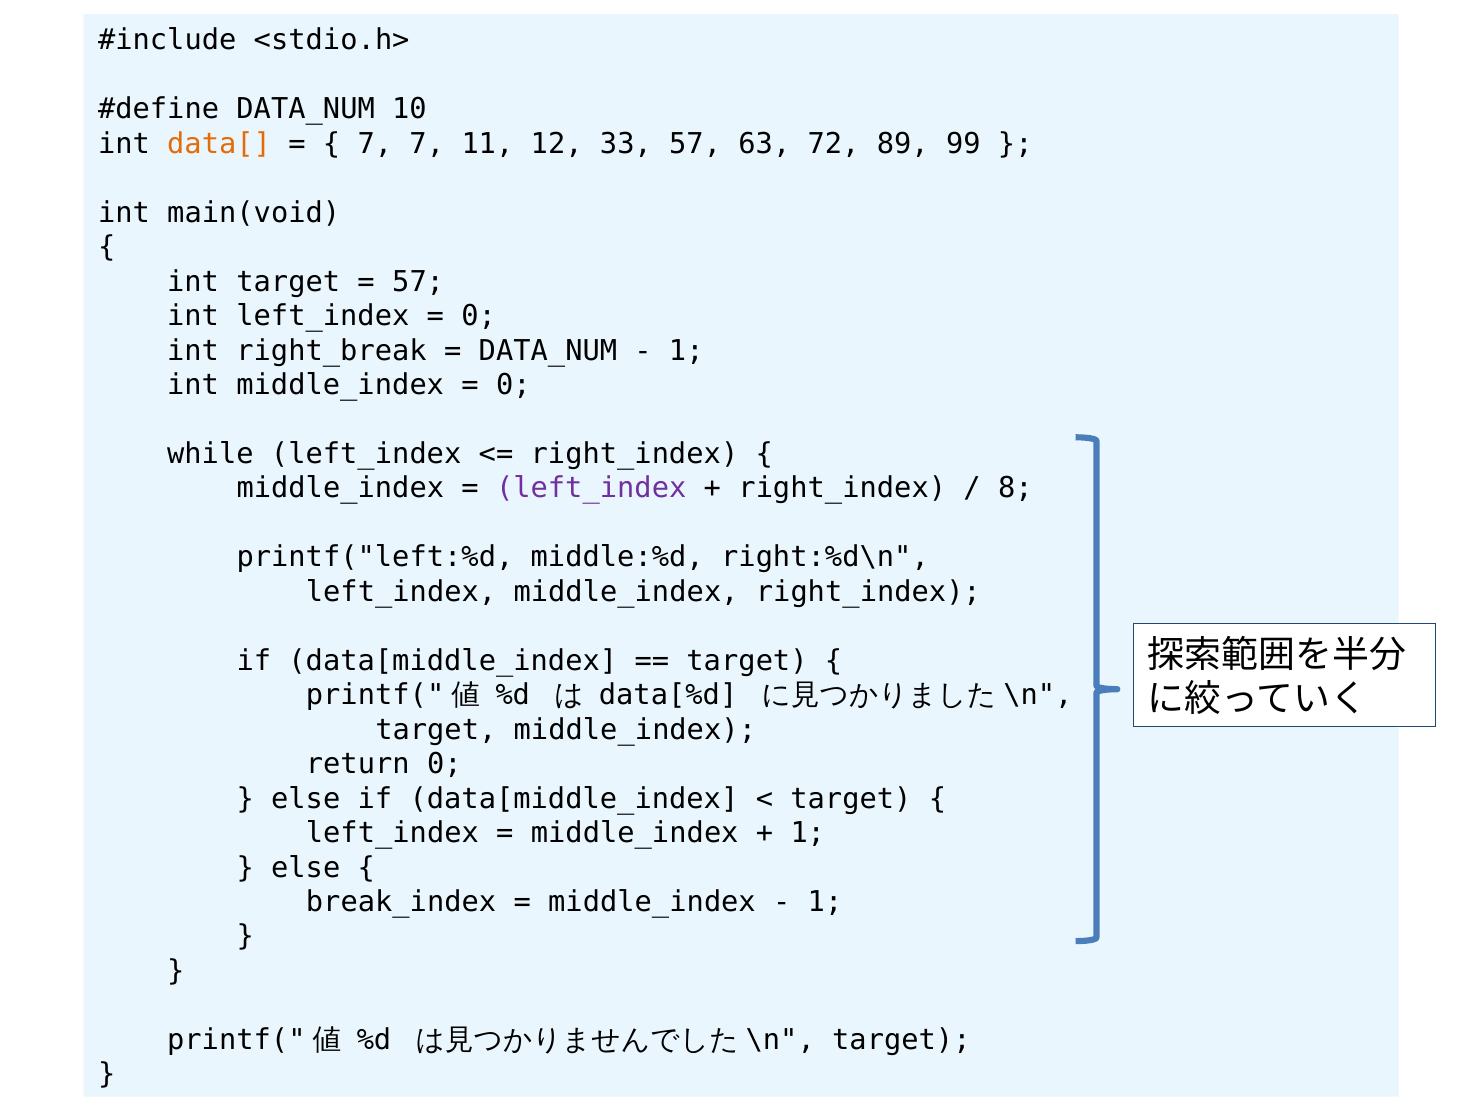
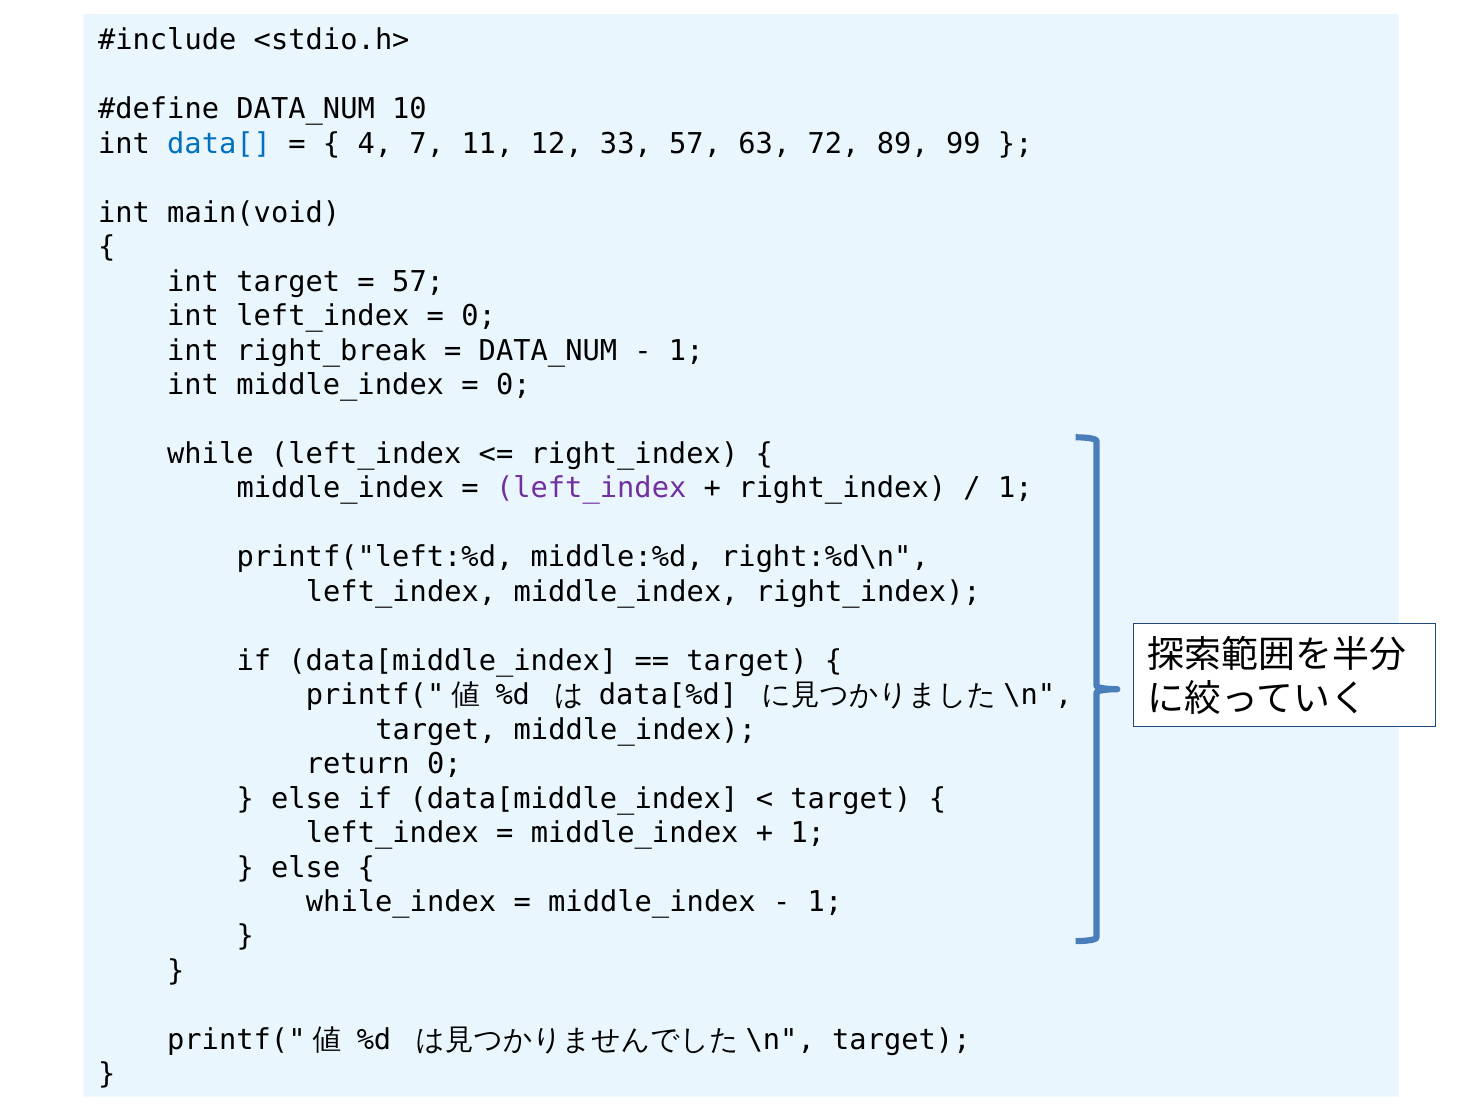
data[ colour: orange -> blue (219, 144)
7: 7 -> 4 (375, 144)
8: 8 -> 1 (1015, 488)
break_index: break_index -> while_index (401, 902)
